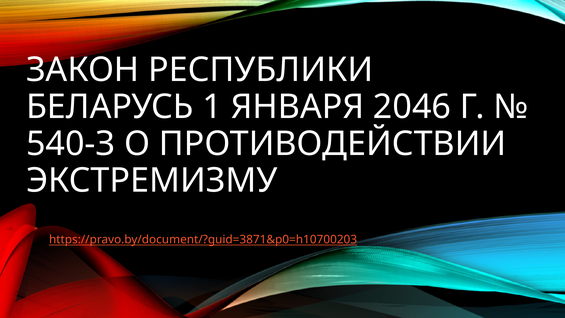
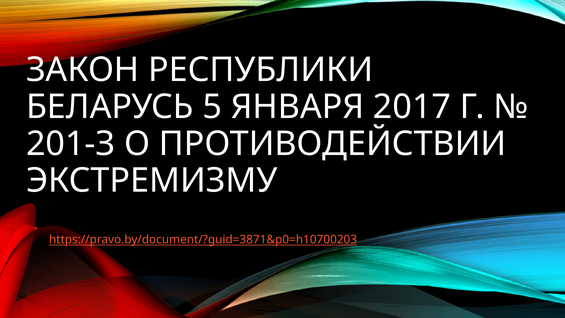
1: 1 -> 5 (212, 107)
2046: 2046 -> 2017 (412, 107)
540-З: 540-З -> 201-З (71, 144)
